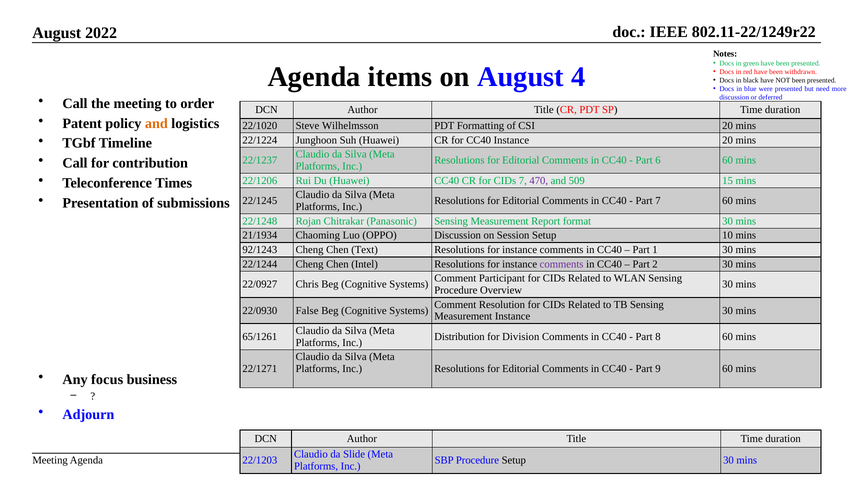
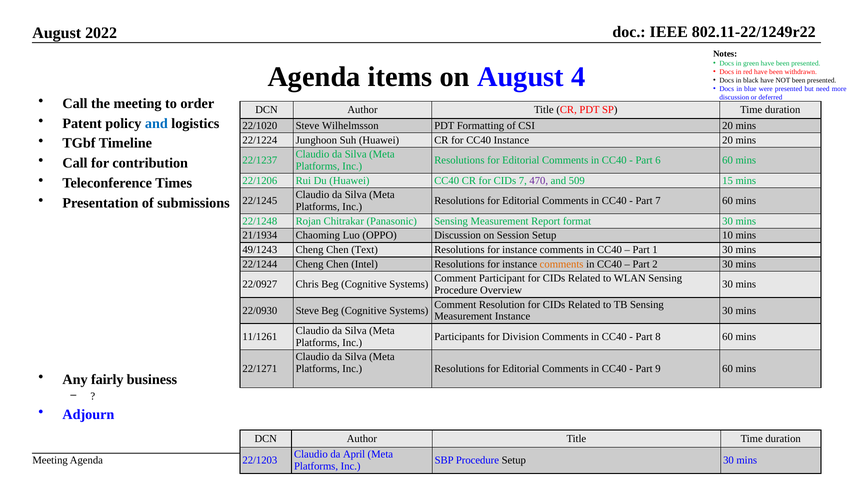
and colour: orange -> blue (156, 123)
92/1243: 92/1243 -> 49/1243 (260, 250)
comments colour: purple -> orange (562, 264)
22/0930 False: False -> Steve (307, 310)
65/1261: 65/1261 -> 11/1261 (260, 337)
Distribution: Distribution -> Participants (459, 337)
focus: focus -> fairly (107, 379)
da Slide: Slide -> April (354, 454)
